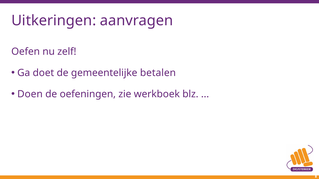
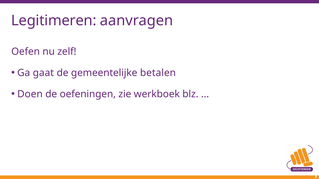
Uitkeringen: Uitkeringen -> Legitimeren (54, 21)
doet: doet -> gaat (43, 73)
